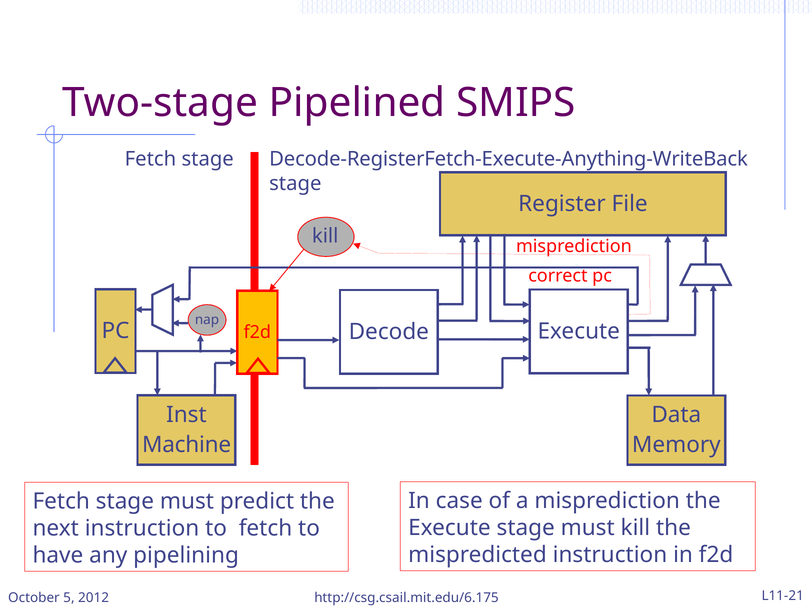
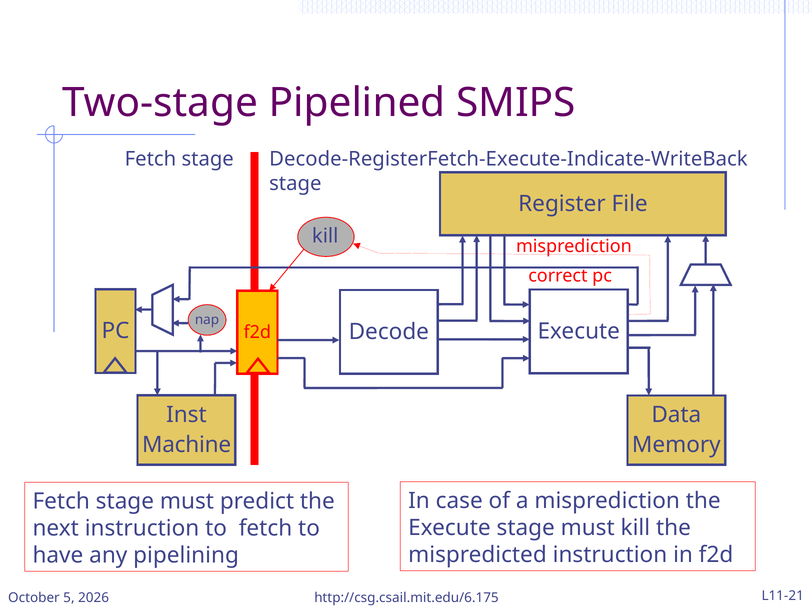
Decode-RegisterFetch-Execute-Anything-WriteBack: Decode-RegisterFetch-Execute-Anything-WriteBack -> Decode-RegisterFetch-Execute-Indicate-WriteBack (508, 159)
2012: 2012 -> 2026 (94, 598)
